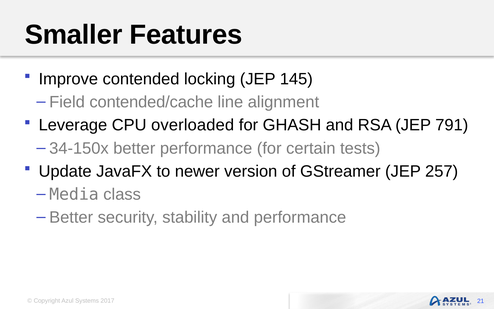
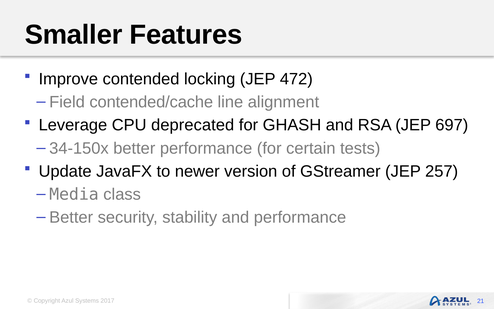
145: 145 -> 472 (296, 79)
overloaded: overloaded -> deprecated (193, 125)
791: 791 -> 697 (452, 125)
